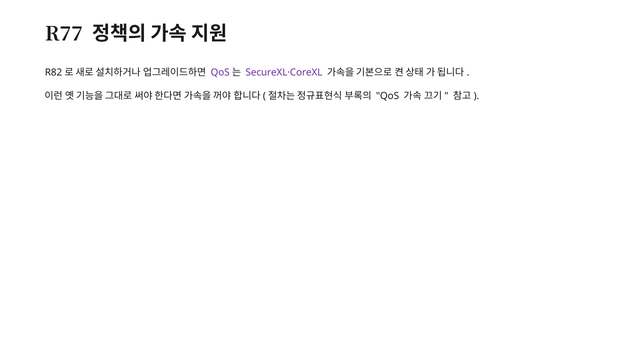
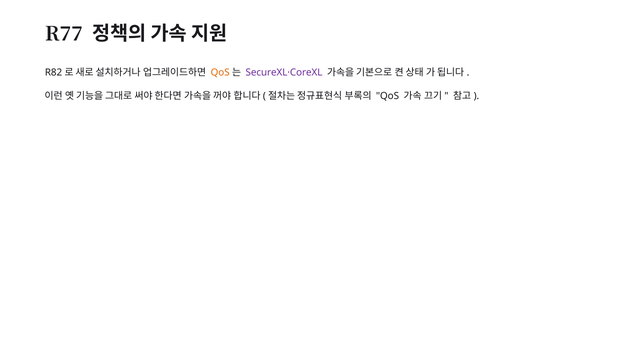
QoS colour: purple -> orange (220, 72)
